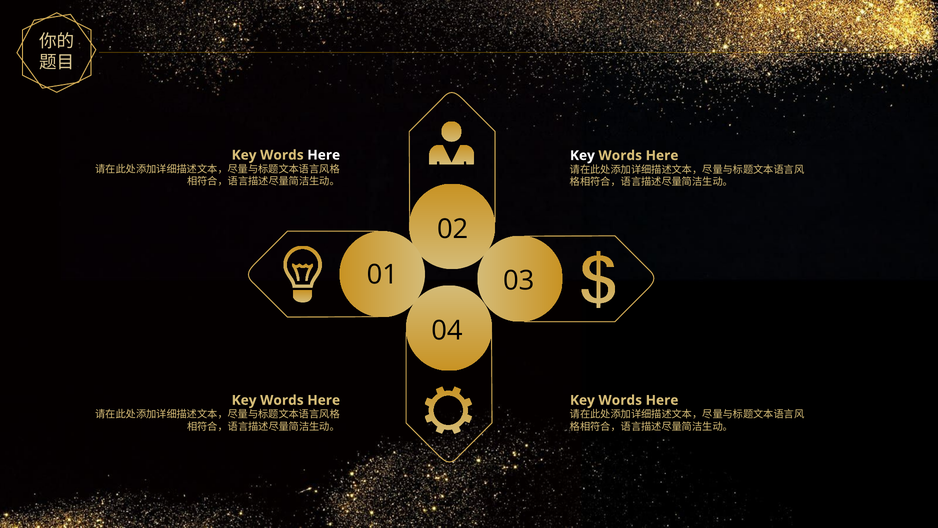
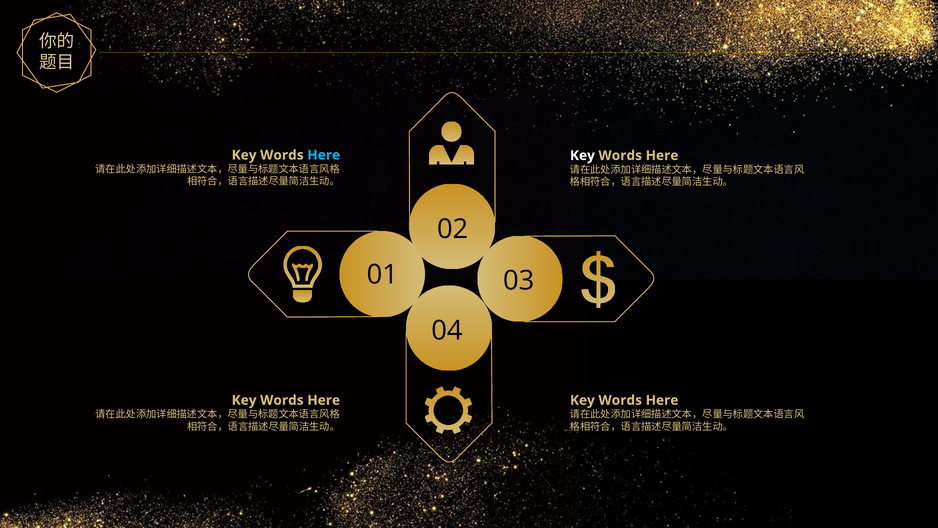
Here colour: white -> light blue (324, 155)
